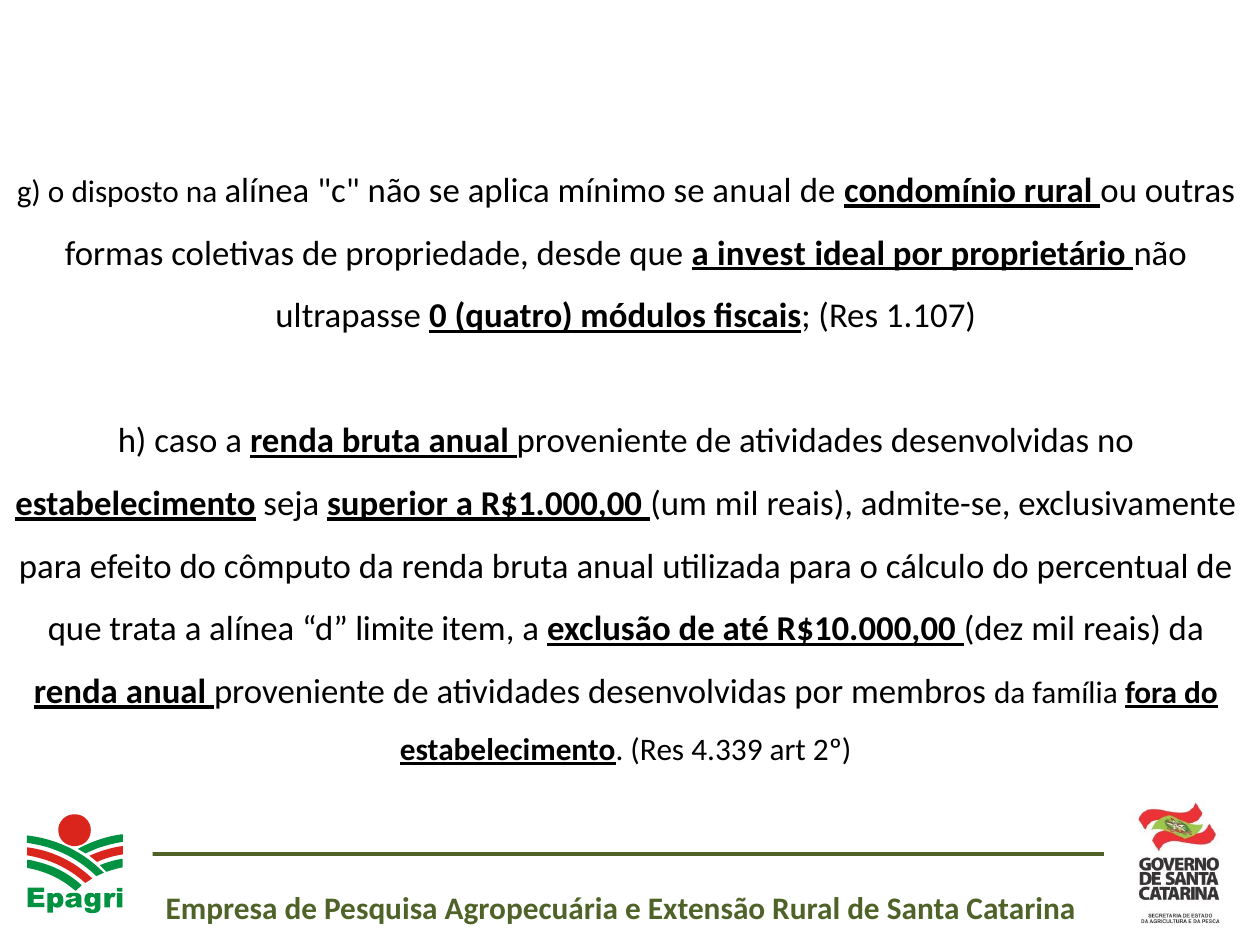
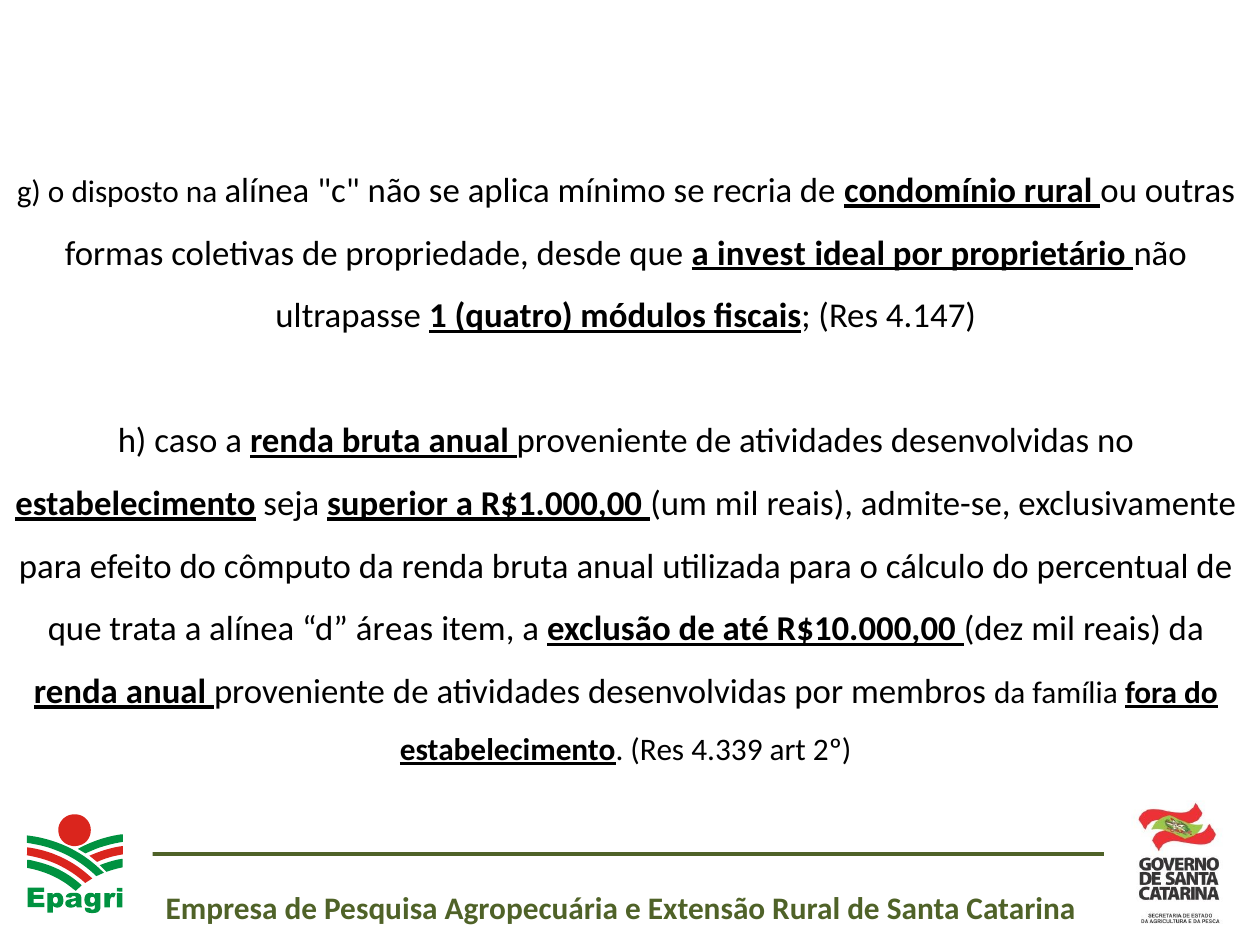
se anual: anual -> recria (752, 191)
0: 0 -> 1 (438, 316)
1.107: 1.107 -> 4.147 (931, 316)
limite: limite -> áreas (394, 629)
